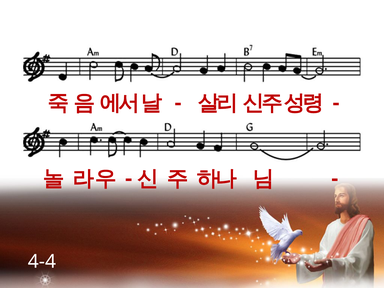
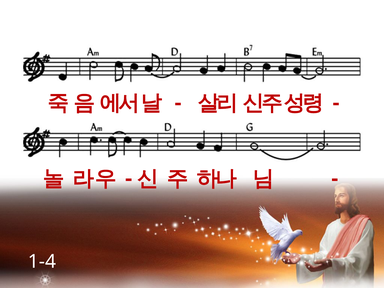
4-4: 4-4 -> 1-4 (42, 262)
